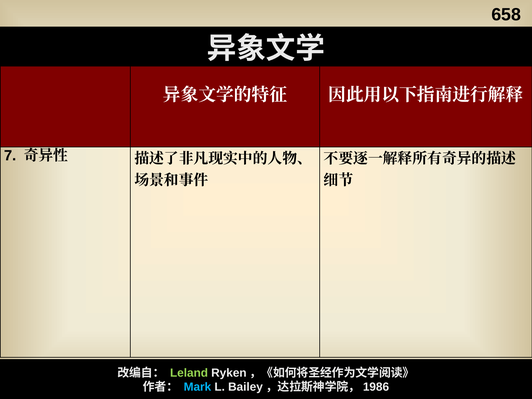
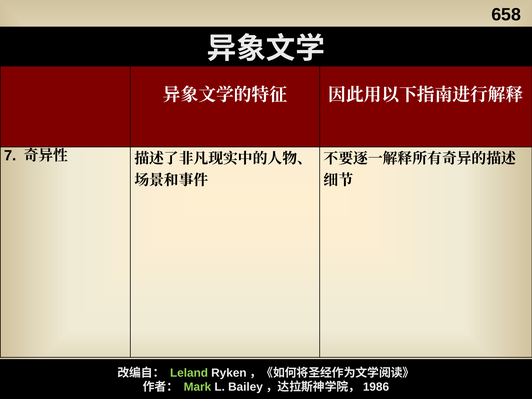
Mark colour: light blue -> light green (197, 387)
